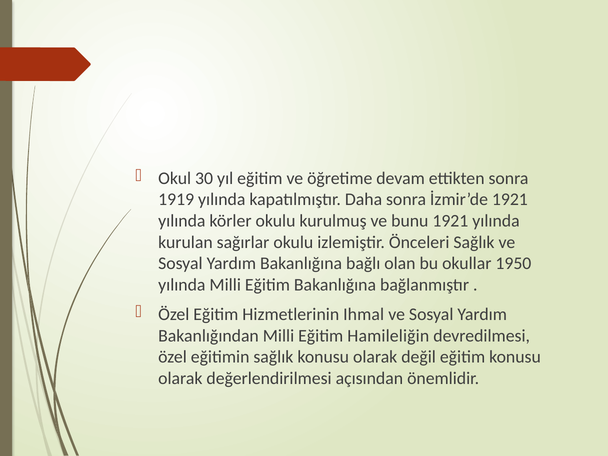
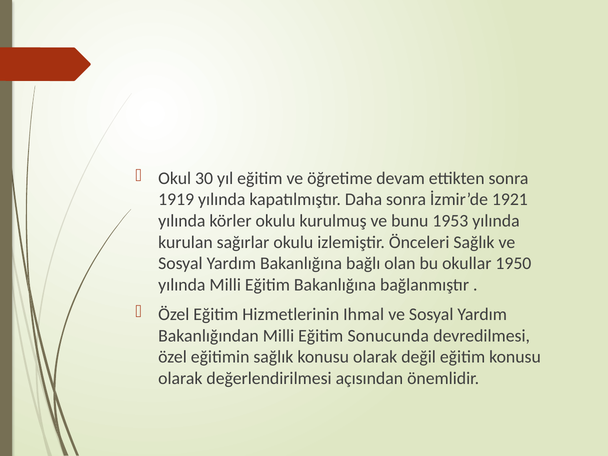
bunu 1921: 1921 -> 1953 (450, 221)
Hamileliğin: Hamileliğin -> Sonucunda (388, 336)
